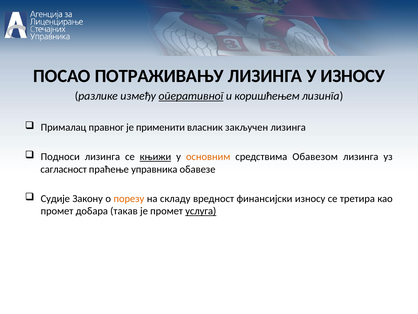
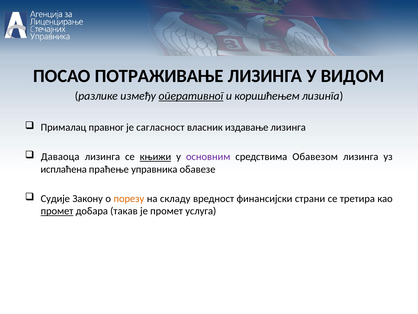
ПОТРАЖИВАЊУ: ПОТРАЖИВАЊУ -> ПОТРАЖИВАЊЕ (159, 76)
У ИЗНОСУ: ИЗНОСУ -> ВИДОМ (353, 76)
применити: применити -> сагласност (160, 127)
закључен: закључен -> издавање (247, 127)
Подноси: Подноси -> Даваоца (60, 157)
основним colour: orange -> purple (208, 157)
сагласност: сагласност -> исплаћена (64, 169)
финансијски износу: износу -> страни (310, 198)
промет underline: none -> present (57, 211)
услуга underline: present -> none (201, 211)
